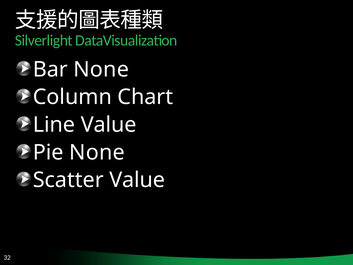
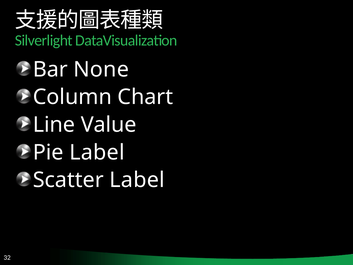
Pie None: None -> Label (97, 152)
Scatter Value: Value -> Label (137, 180)
